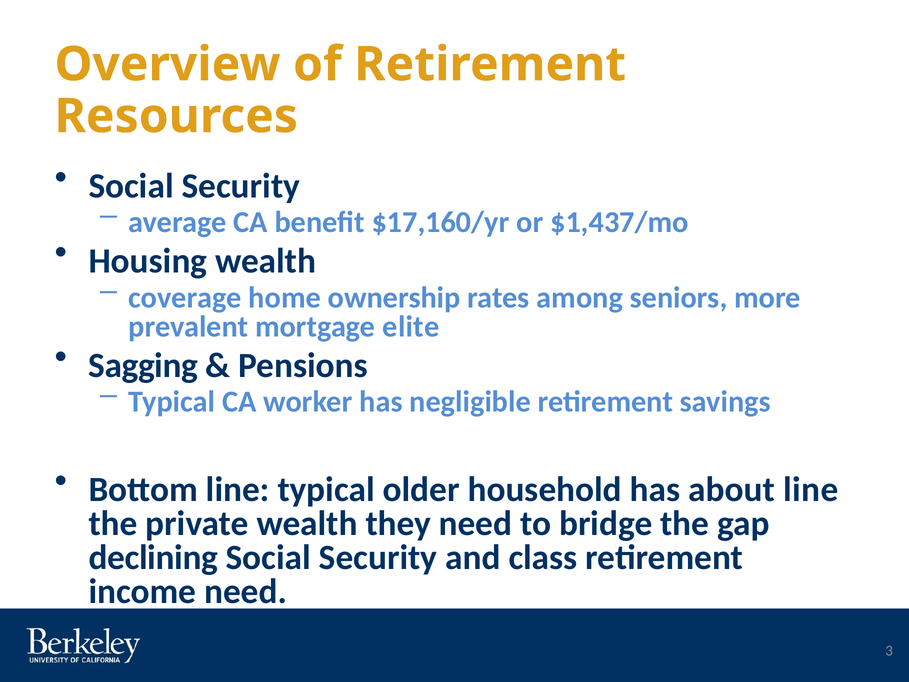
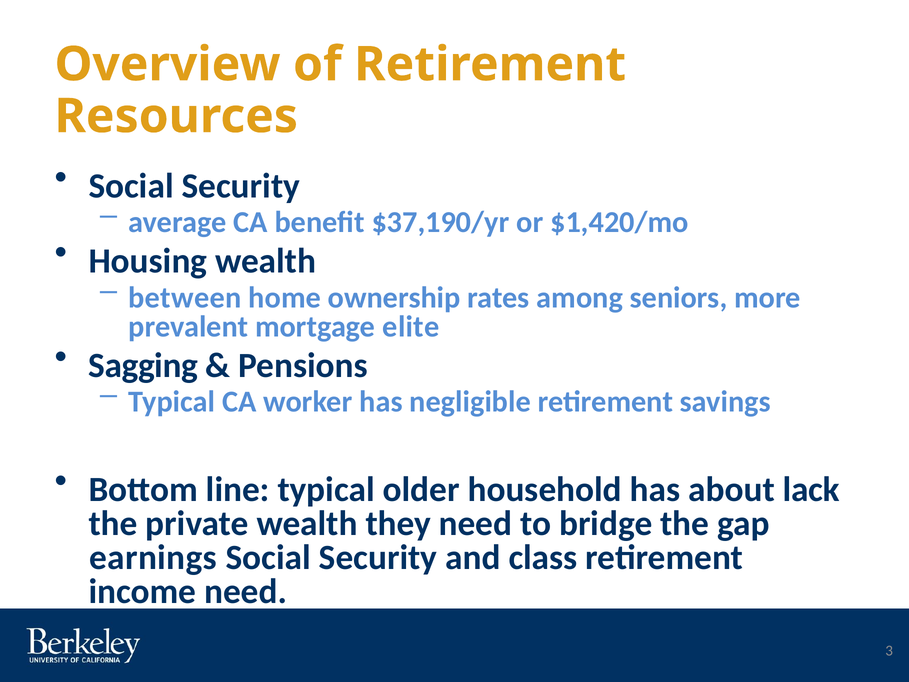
$17,160/yr: $17,160/yr -> $37,190/yr (440, 222)
$1,437/mo: $1,437/mo -> $1,420/mo (619, 222)
coverage: coverage -> between (185, 297)
about line: line -> lack (811, 489)
declining: declining -> earnings (153, 557)
